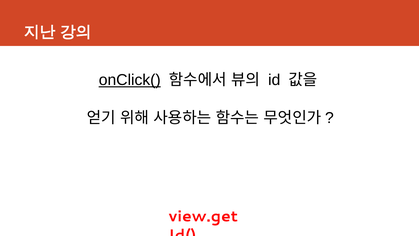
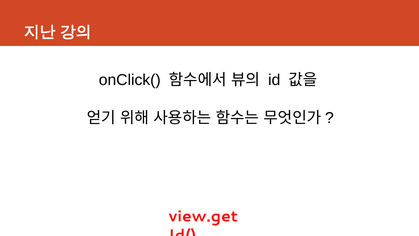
onClick( underline: present -> none (130, 80)
